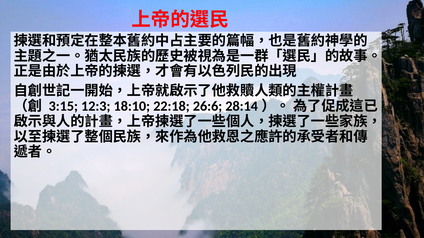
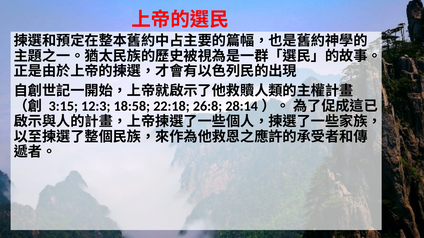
18:10: 18:10 -> 18:58 (132, 106)
26:6: 26:6 -> 26:8 (208, 106)
